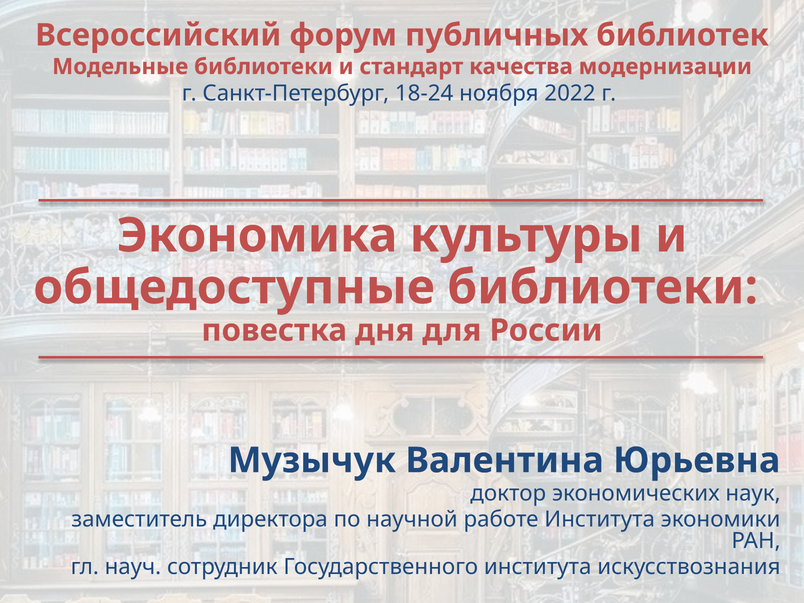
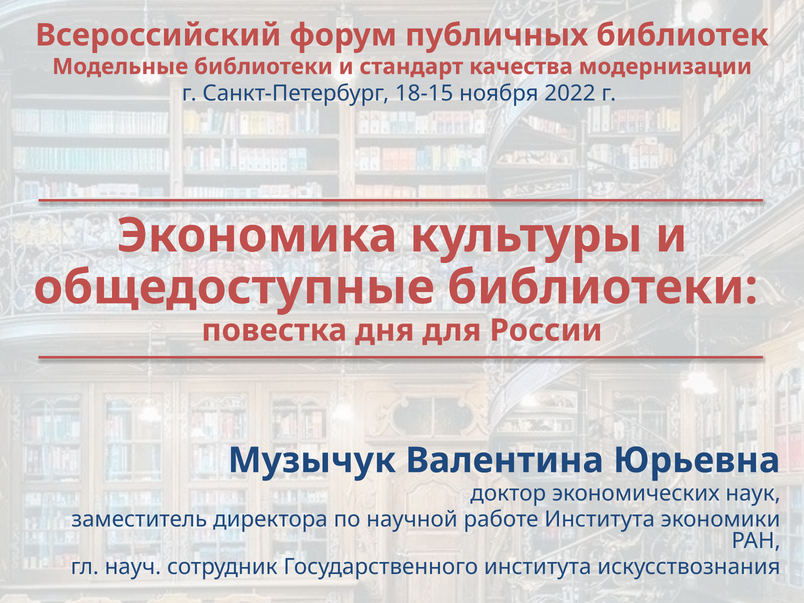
18-24: 18-24 -> 18-15 (424, 94)
